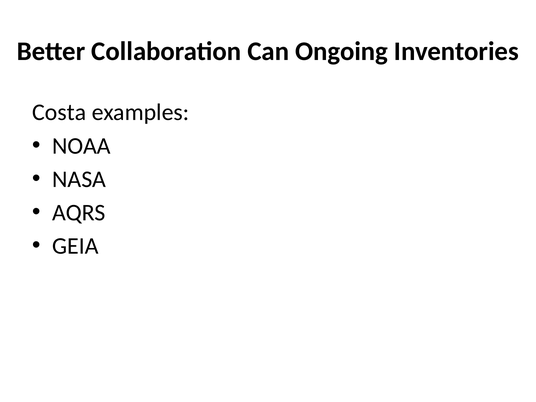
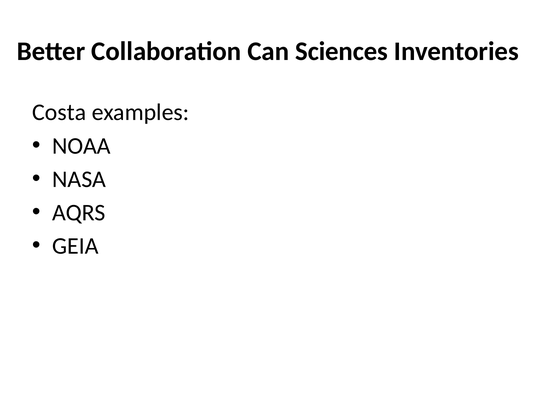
Ongoing: Ongoing -> Sciences (342, 51)
